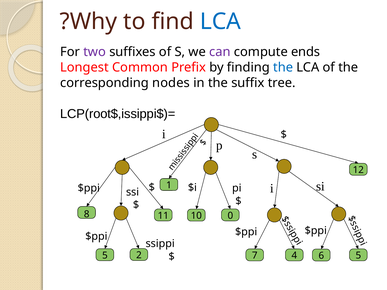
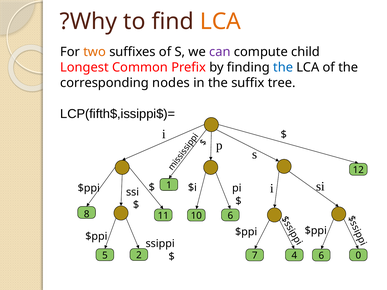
LCA colour: blue -> orange (220, 22)
two colour: purple -> orange (95, 52)
ends: ends -> child (306, 52)
LCP(root$,issippi$)=: LCP(root$,issippi$)= -> LCP(fifth$,issippi$)= (118, 114)
10 0: 0 -> 6 (230, 216)
6 5: 5 -> 0 (358, 256)
